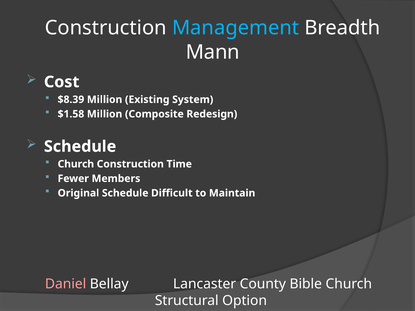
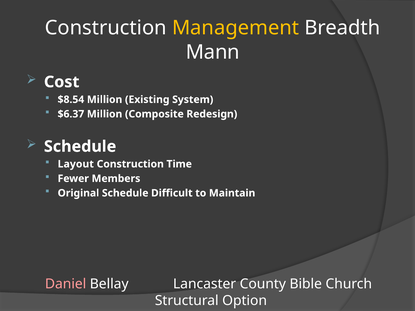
Management colour: light blue -> yellow (236, 28)
$8.39: $8.39 -> $8.54 (71, 100)
$1.58: $1.58 -> $6.37 (71, 114)
Church: Church -> Layout (76, 164)
